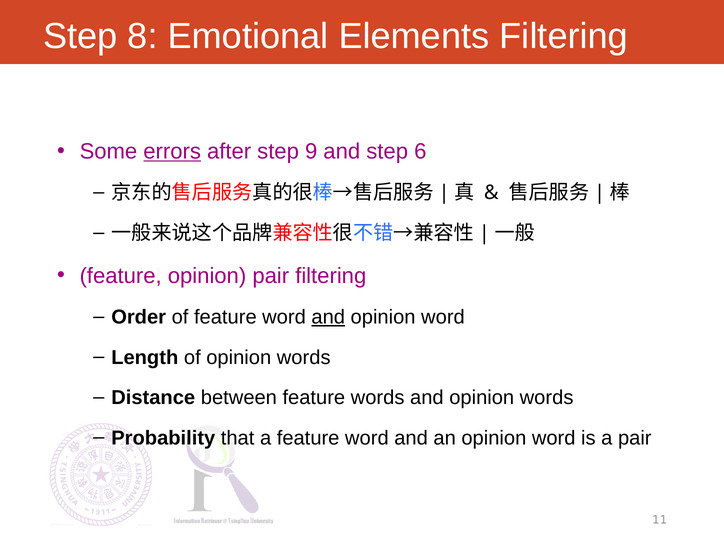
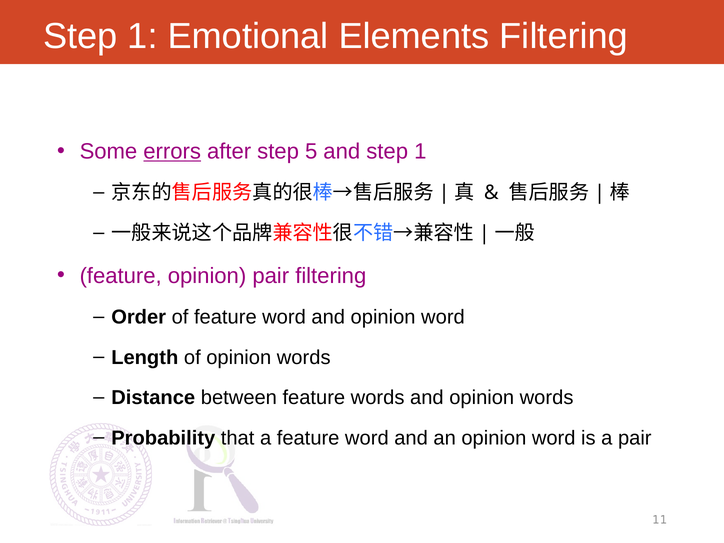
8: 8 -> 1 (143, 36)
9: 9 -> 5 (311, 152)
and step 6: 6 -> 1 (420, 152)
and underline: present -> none (328, 317)
